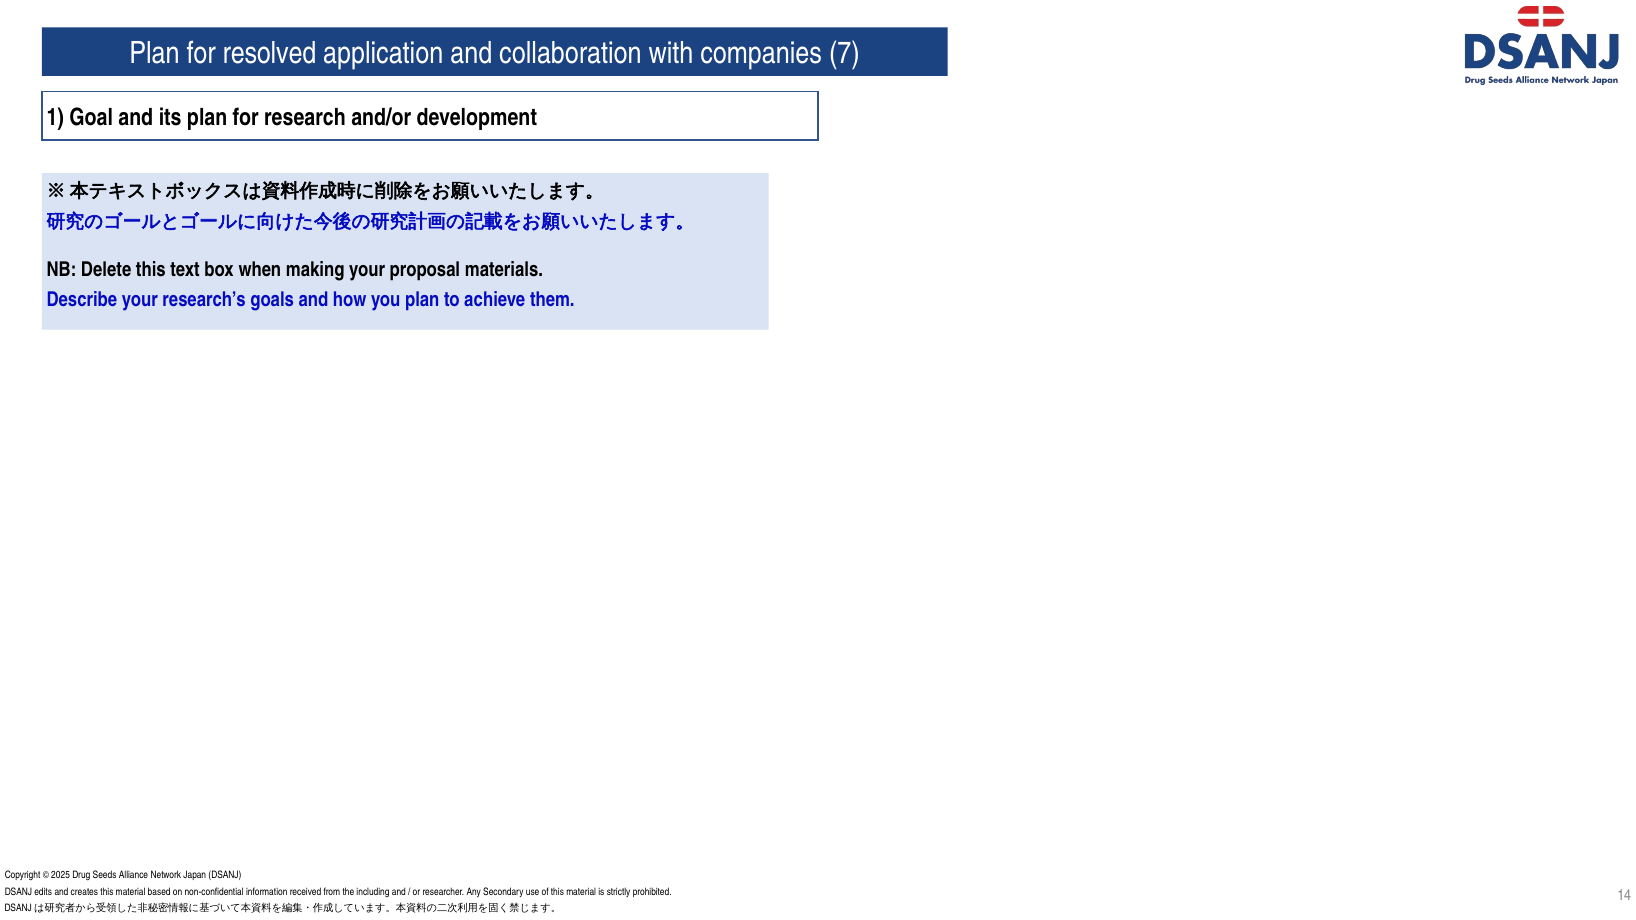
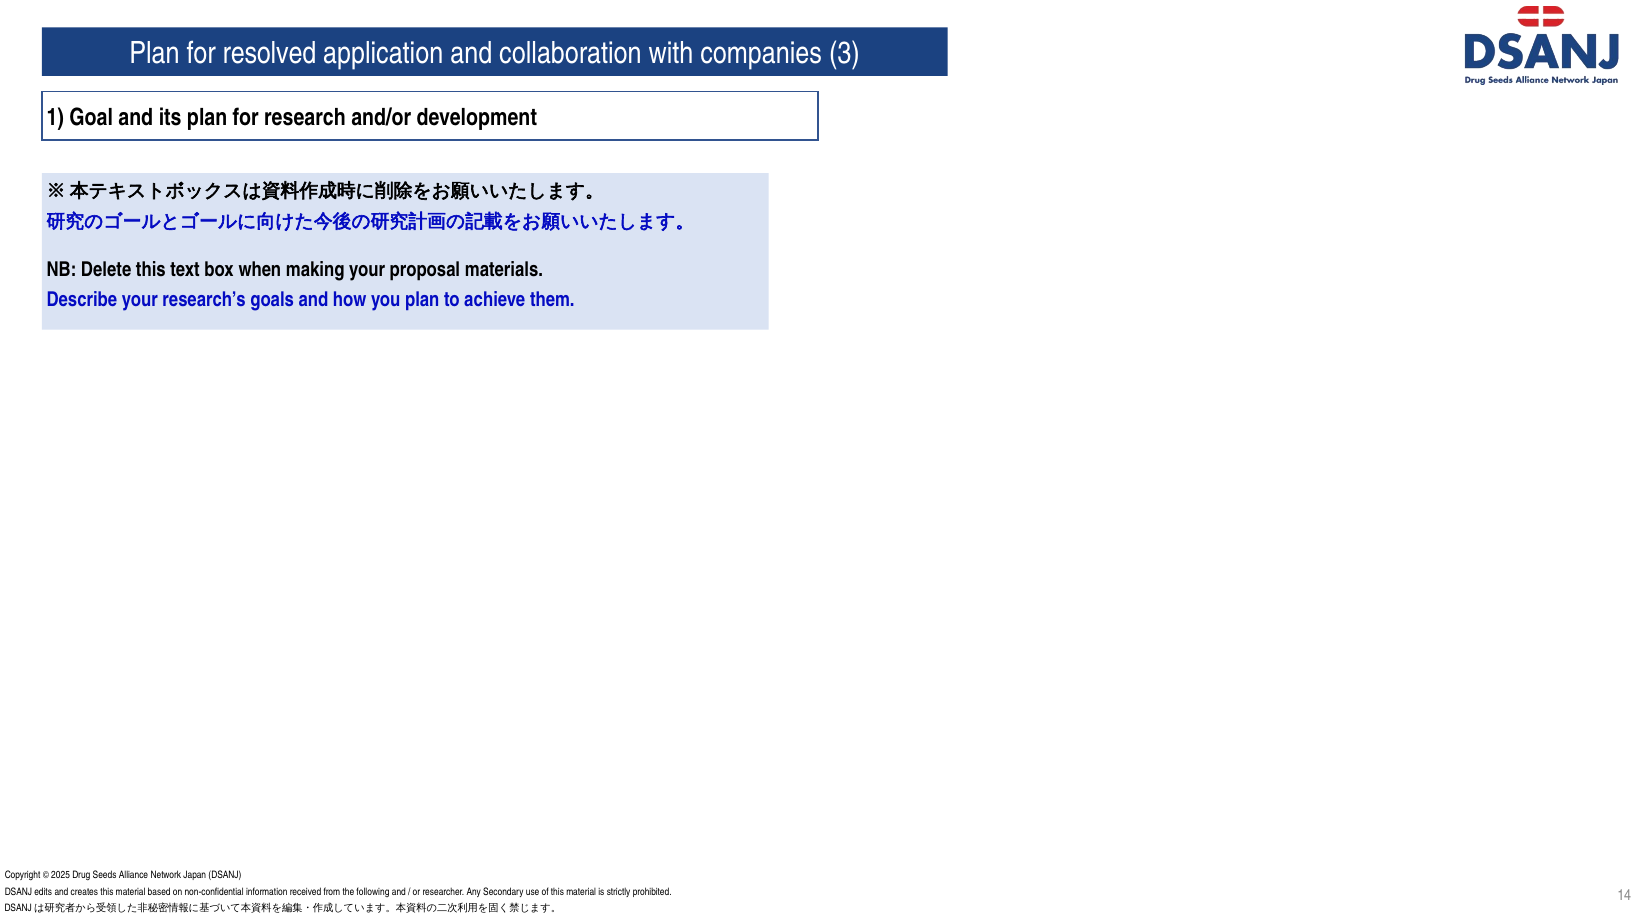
7: 7 -> 3 (844, 54)
including: including -> following (373, 892)
